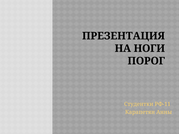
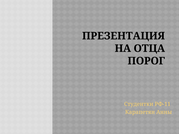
НОГИ: НОГИ -> ОТЦА (149, 49)
